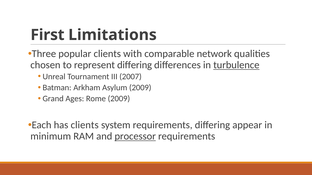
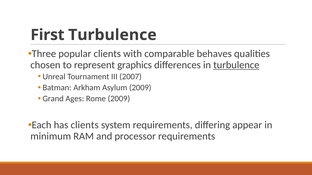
First Limitations: Limitations -> Turbulence (112, 35)
network: network -> behaves (214, 54)
represent differing: differing -> graphics (135, 65)
processor underline: present -> none (135, 137)
